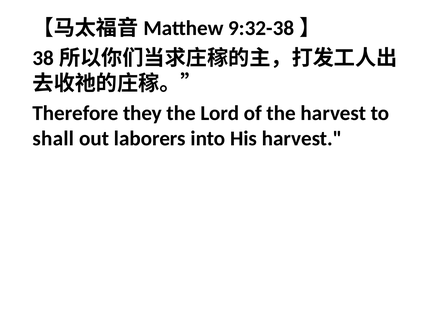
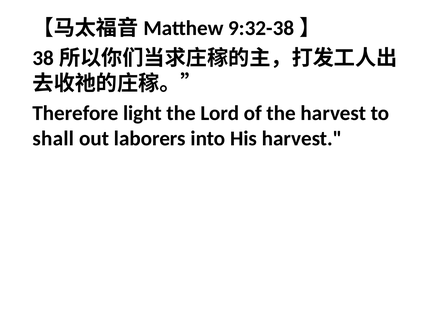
they: they -> light (142, 113)
